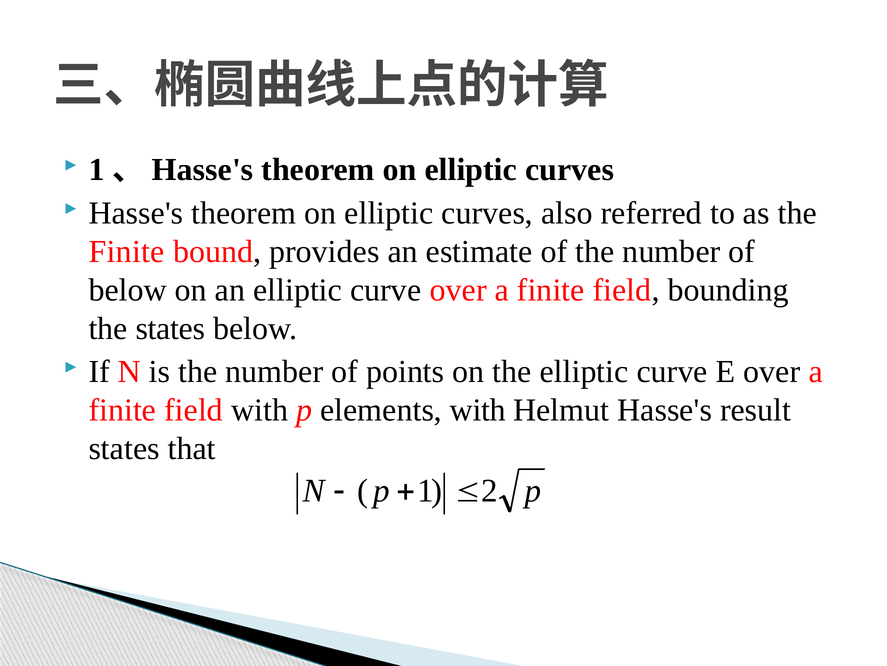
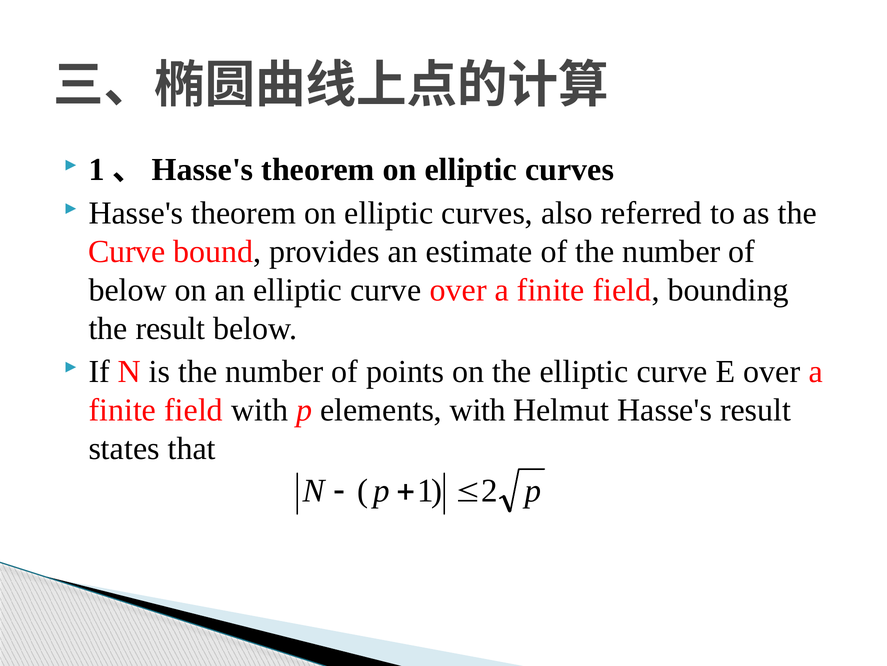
Finite: Finite -> Curve (127, 251)
the states: states -> result (170, 328)
